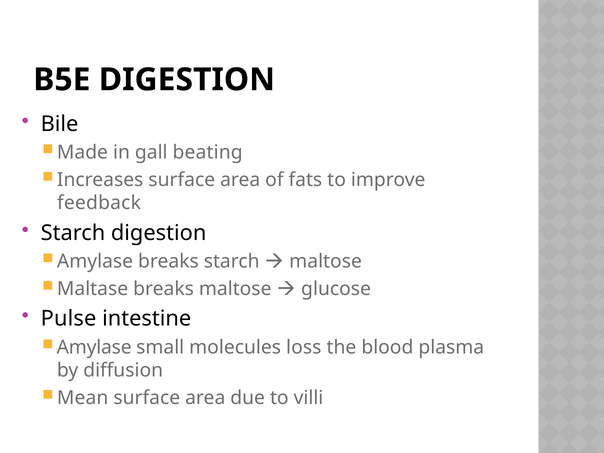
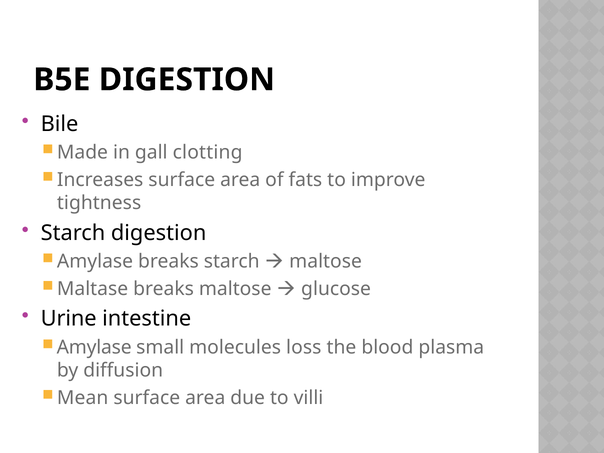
beating: beating -> clotting (208, 153)
feedback: feedback -> tightness (99, 203)
Pulse: Pulse -> Urine (69, 319)
